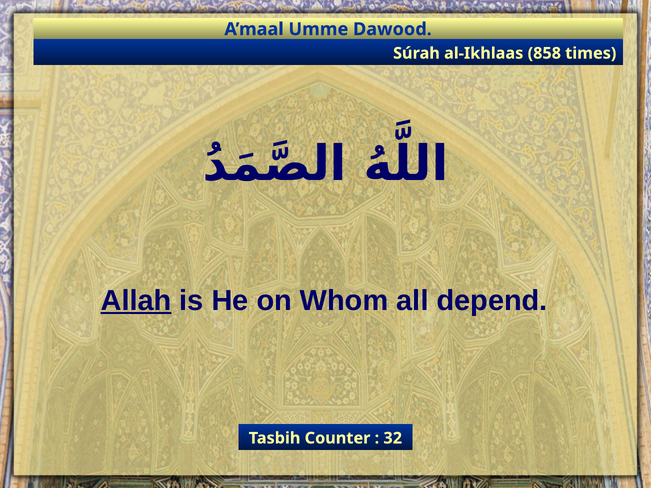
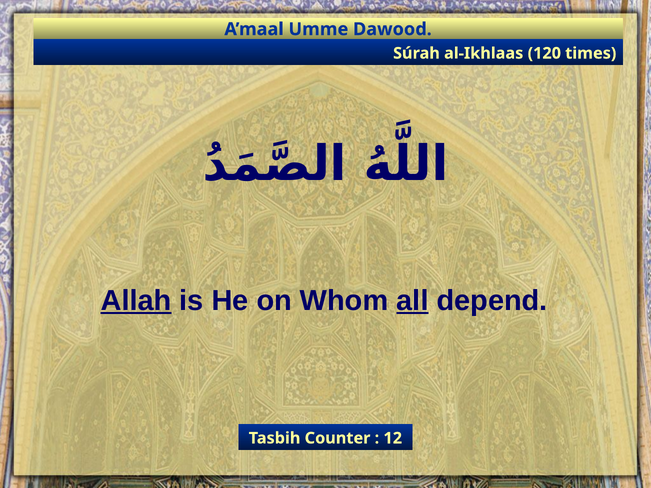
858: 858 -> 120 (544, 53)
all underline: none -> present (412, 301)
32: 32 -> 12 (393, 438)
